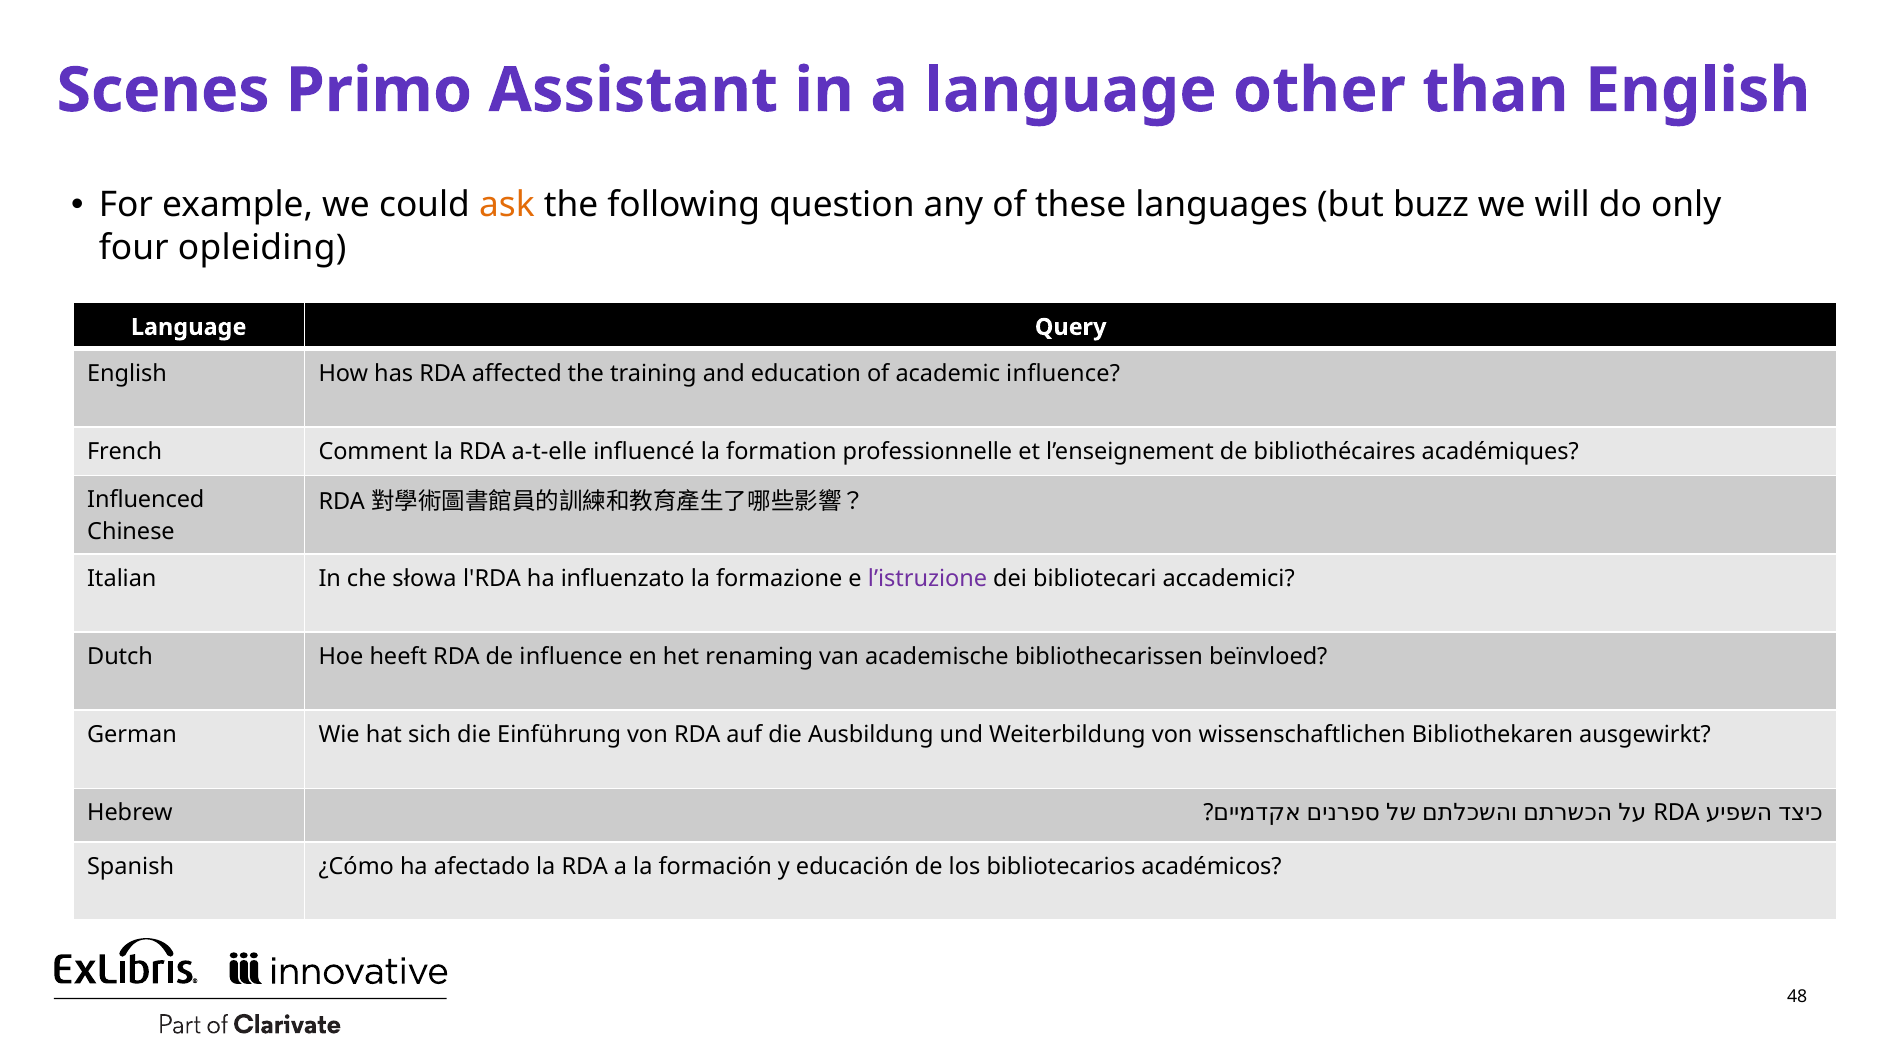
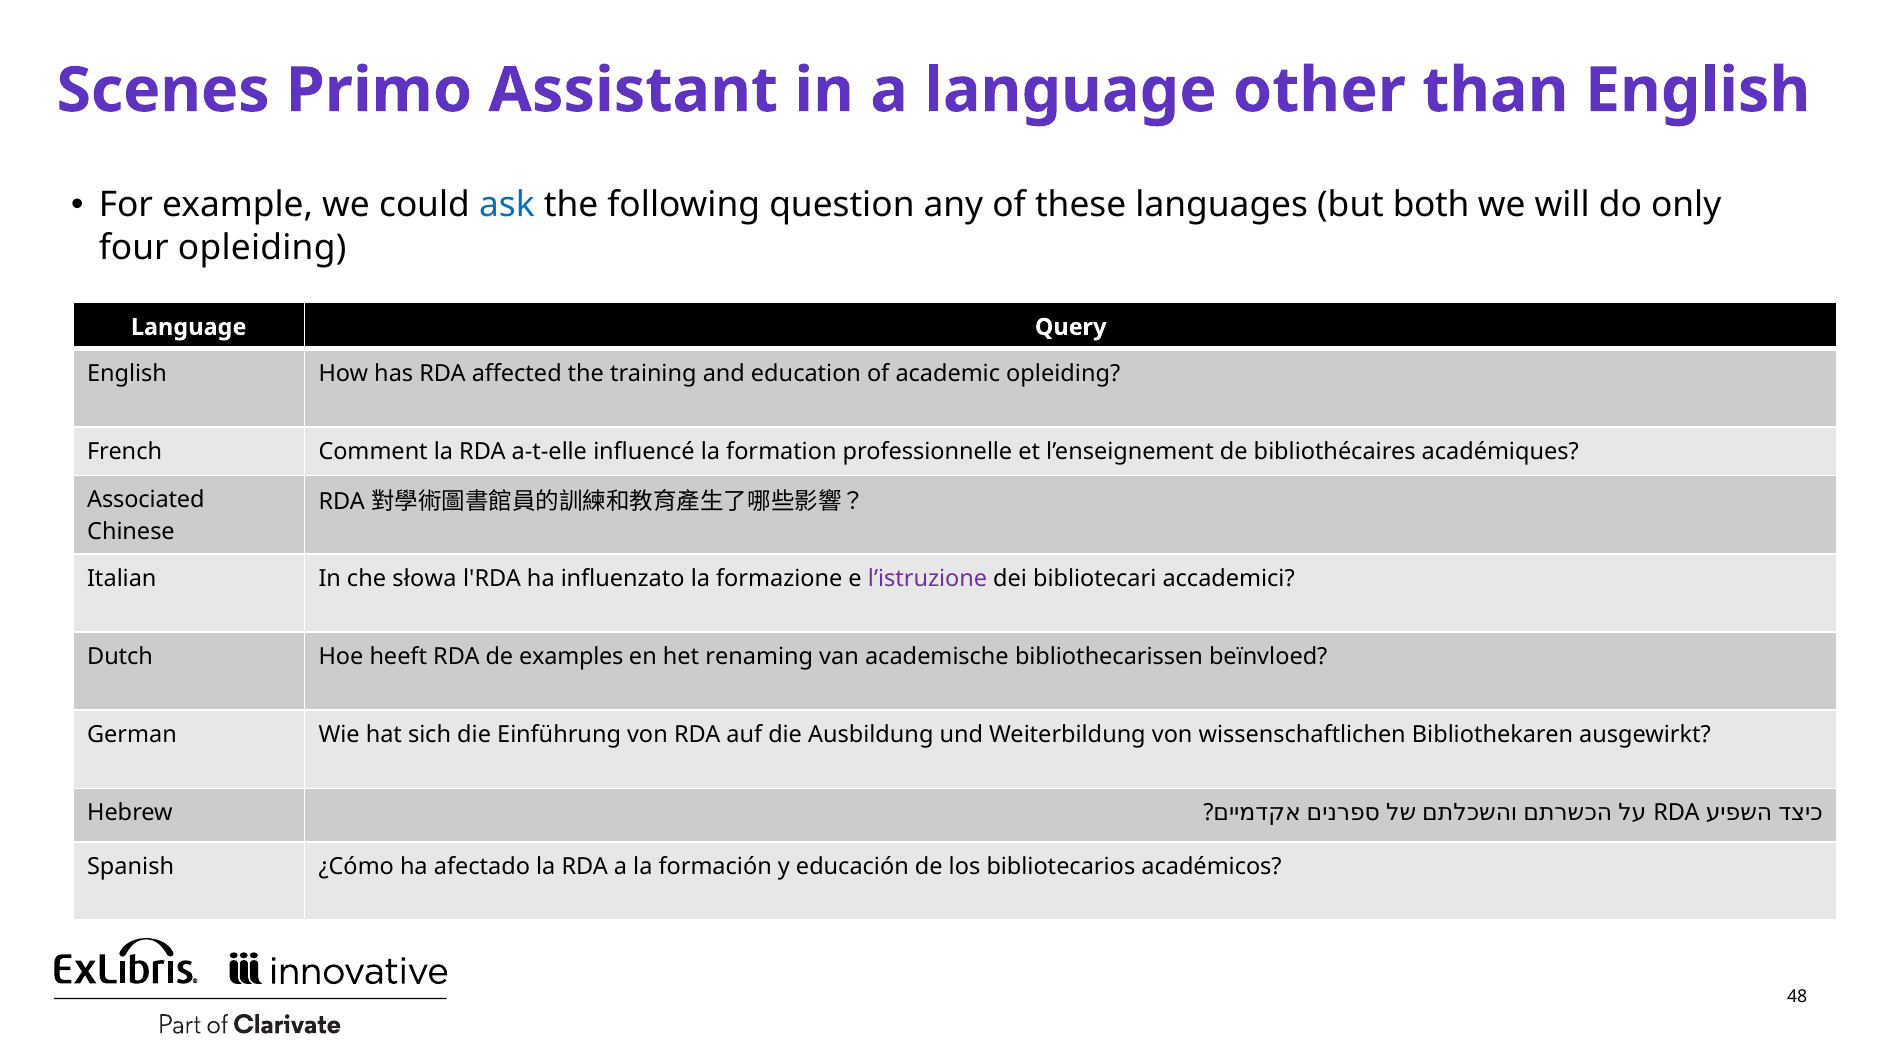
ask colour: orange -> blue (507, 205)
buzz: buzz -> both (1431, 205)
academic influence: influence -> opleiding (1063, 373)
Influenced: Influenced -> Associated (146, 500)
de influence: influence -> examples (571, 657)
